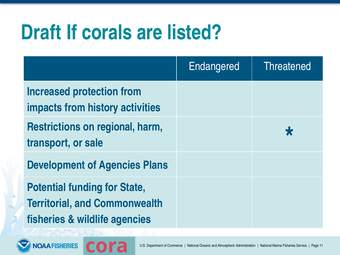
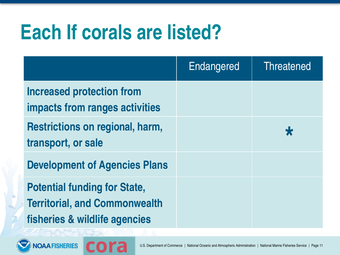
Draft: Draft -> Each (41, 33)
history: history -> ranges (103, 108)
